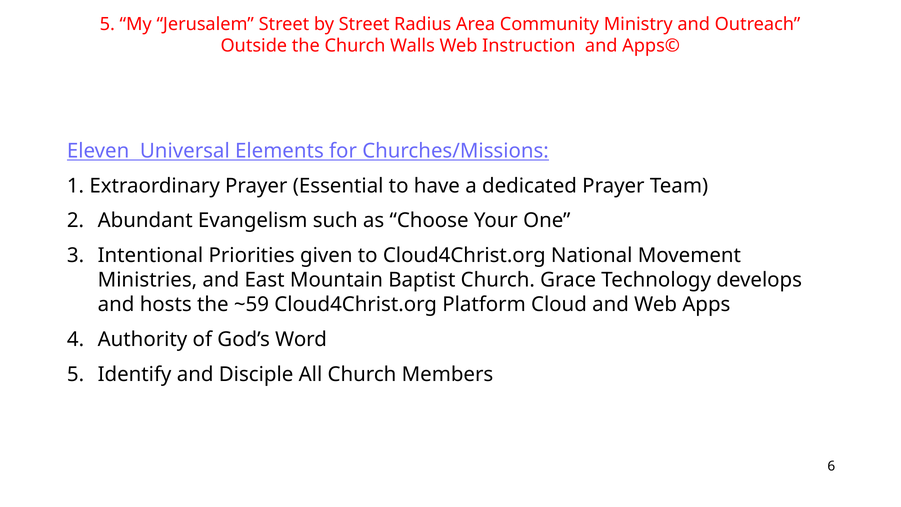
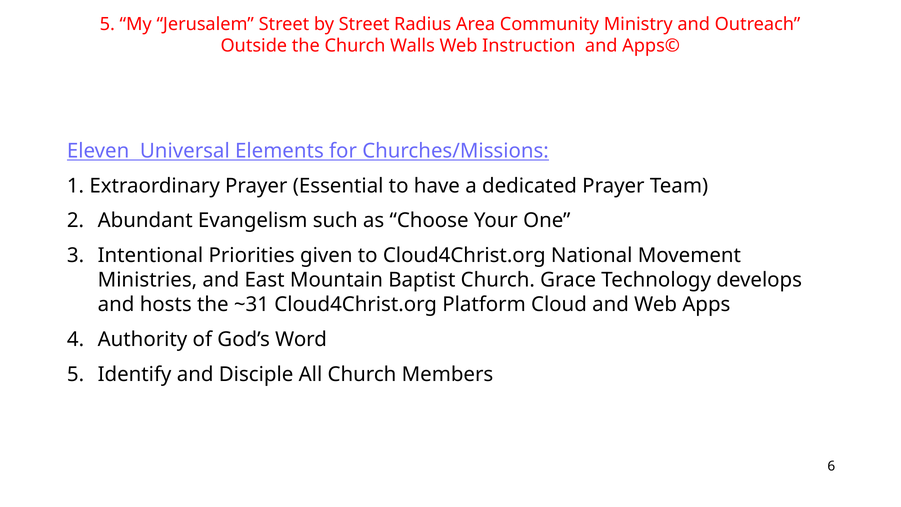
~59: ~59 -> ~31 (251, 305)
